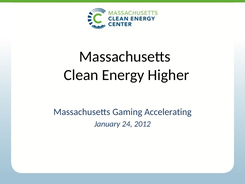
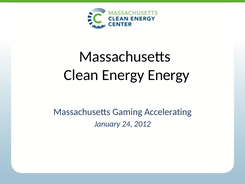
Energy Higher: Higher -> Energy (169, 75)
